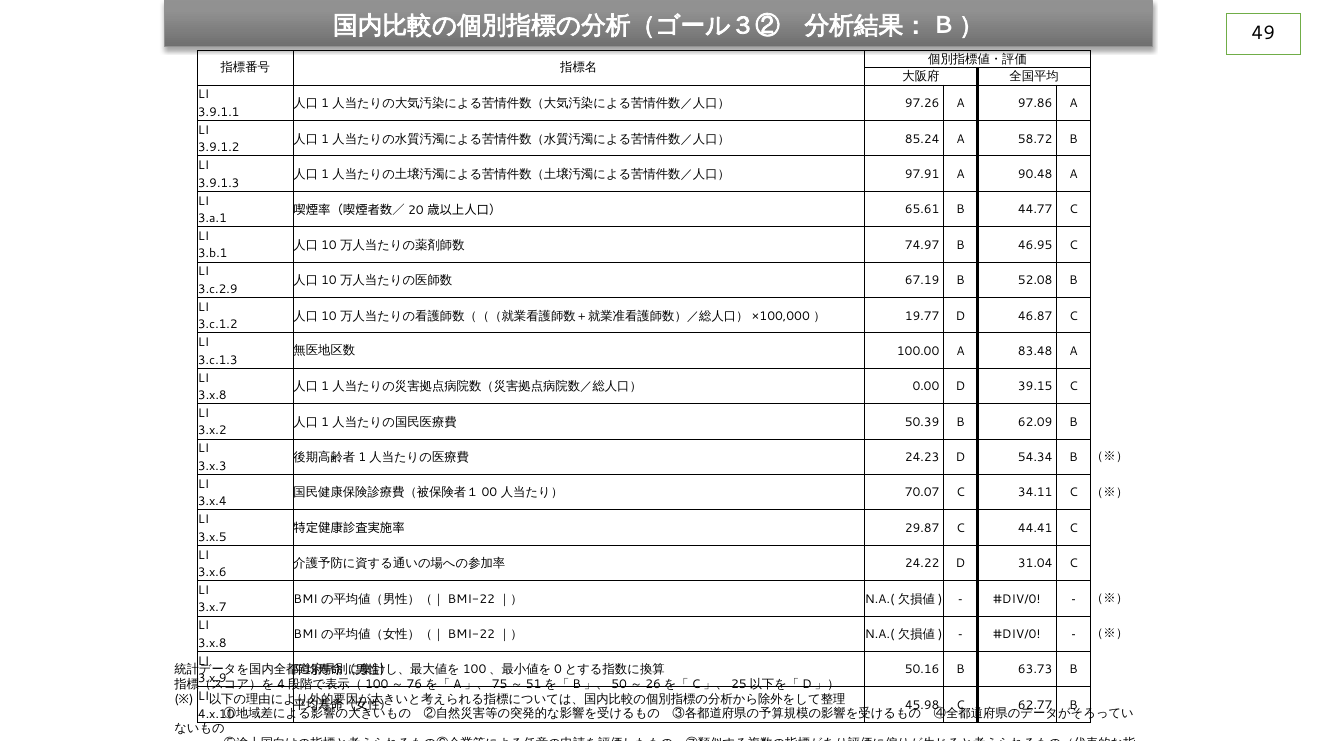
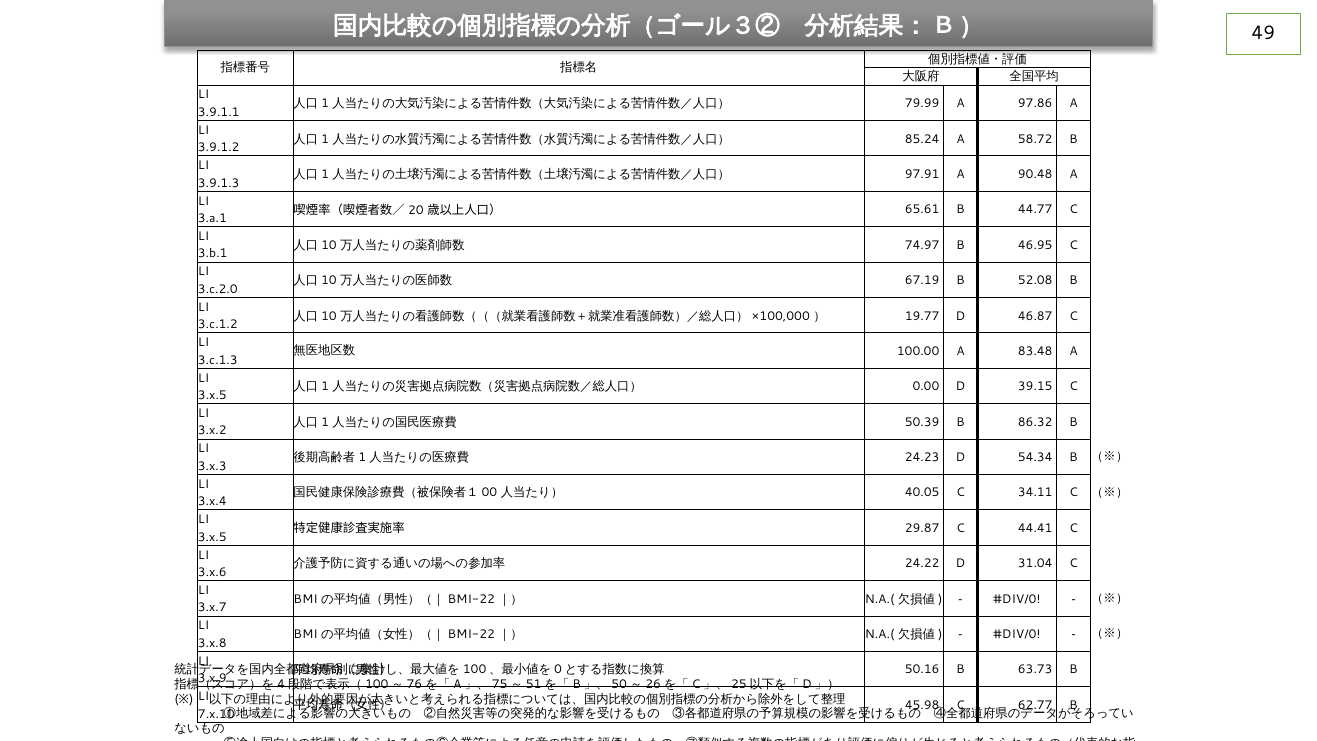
97.26: 97.26 -> 79.99 (922, 104)
3.c.2.9: 3.c.2.9 -> 3.c.2.0 (218, 289)
3.x.8: 3.x.8 -> 3.x.5 (212, 395)
62.09: 62.09 -> 86.32 (1035, 422)
70.07: 70.07 -> 40.05 (922, 493)
4.x.10: 4.x.10 -> 7.x.10 (216, 714)
